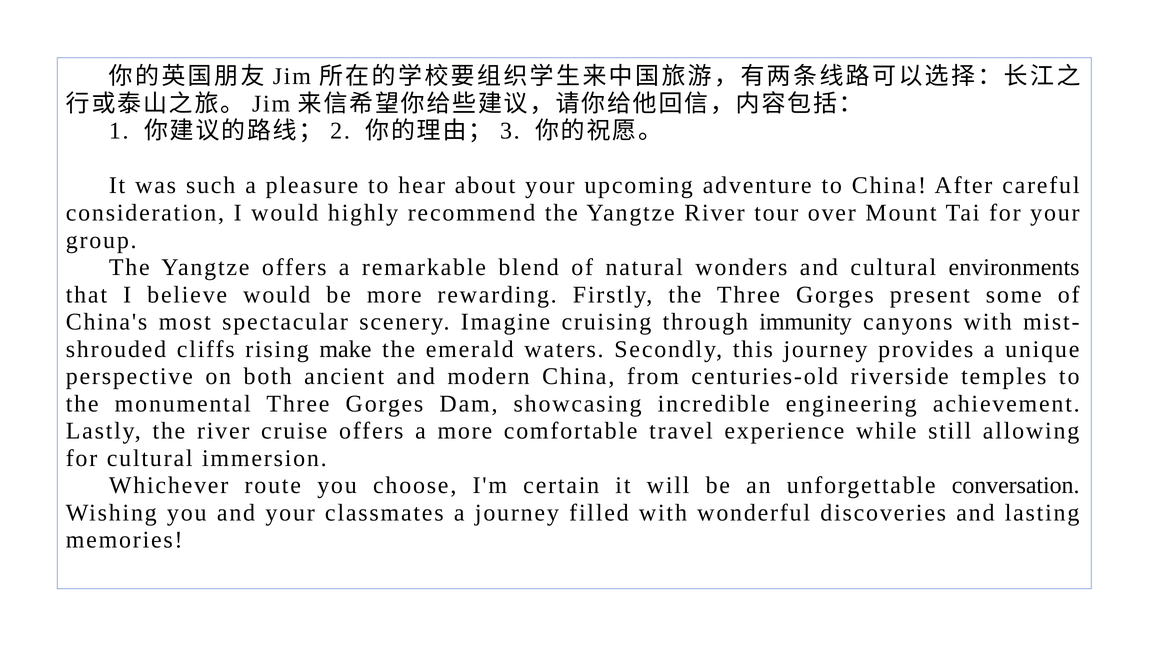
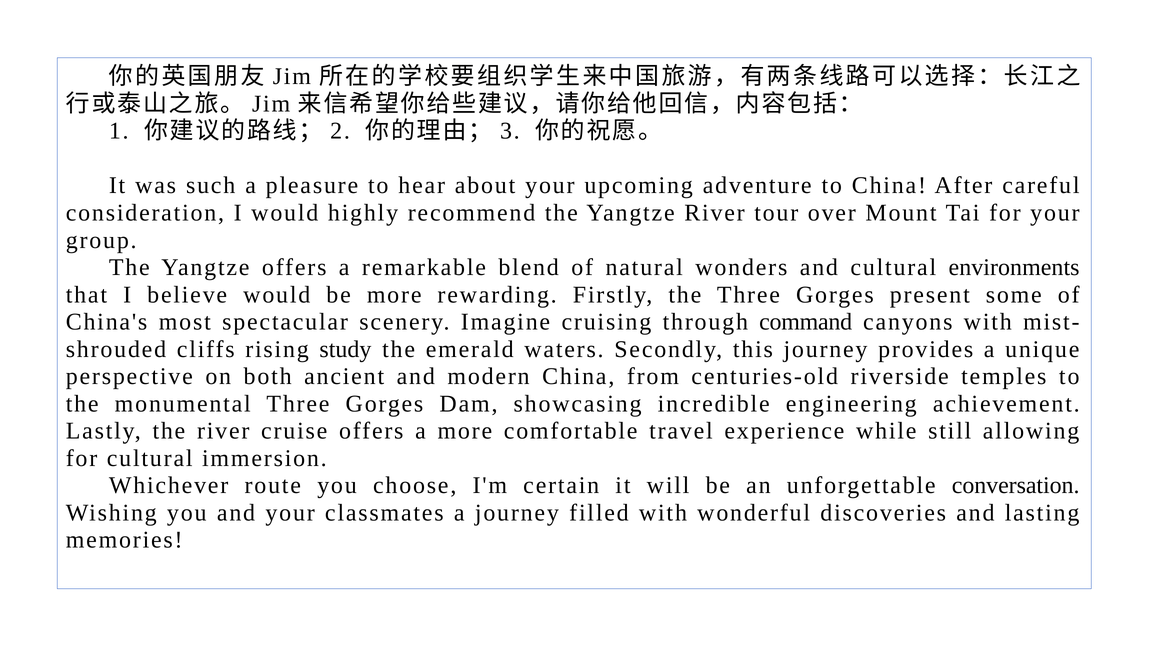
immunity: immunity -> command (806, 322)
make: make -> study (345, 349)
